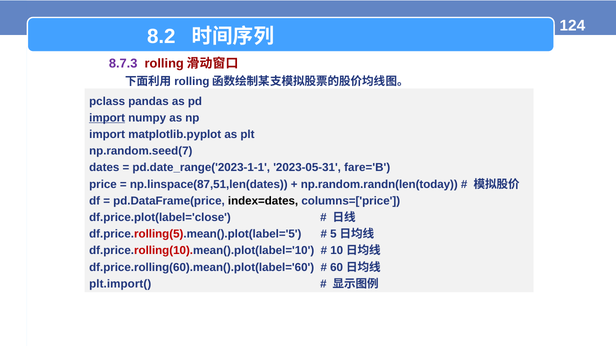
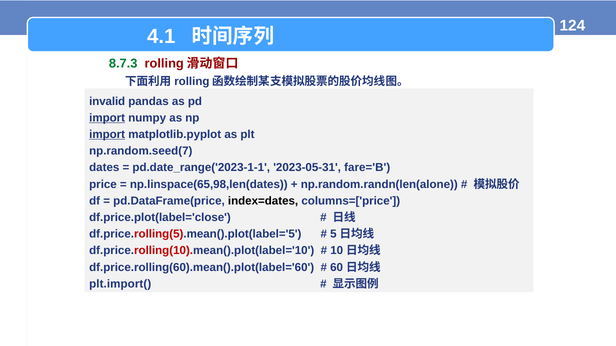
8.2: 8.2 -> 4.1 (161, 36)
8.7.3 colour: purple -> green (123, 64)
pclass: pclass -> invalid (107, 101)
import underline: none -> present (107, 135)
np.linspace(87,51,len(dates: np.linspace(87,51,len(dates -> np.linspace(65,98,len(dates (209, 184)
np.random.randn(len(today: np.random.randn(len(today -> np.random.randn(len(alone (379, 184)
